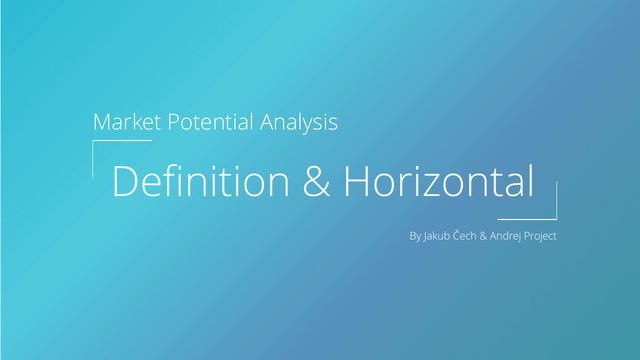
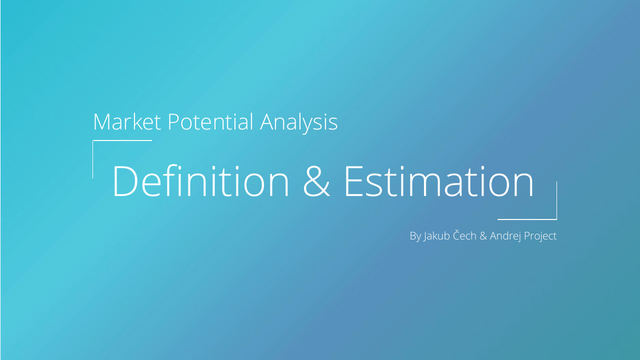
Horizontal: Horizontal -> Estimation (439, 183)
